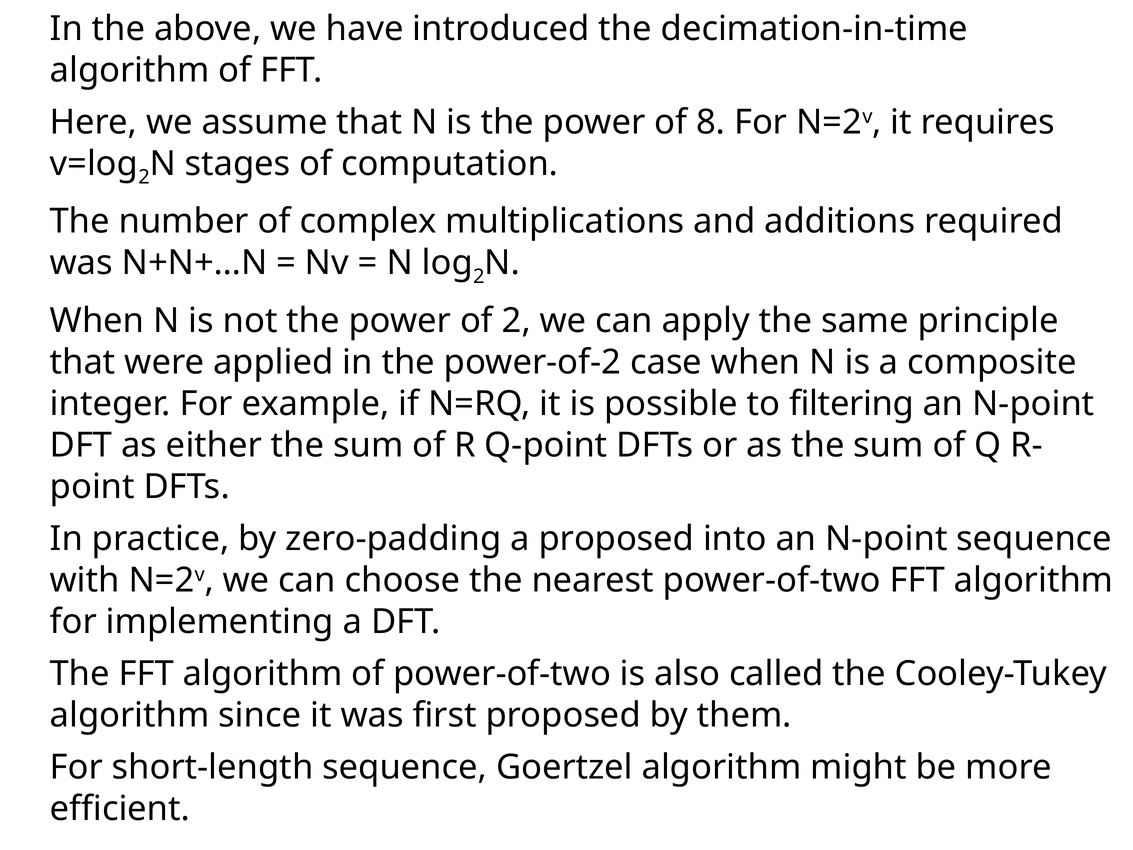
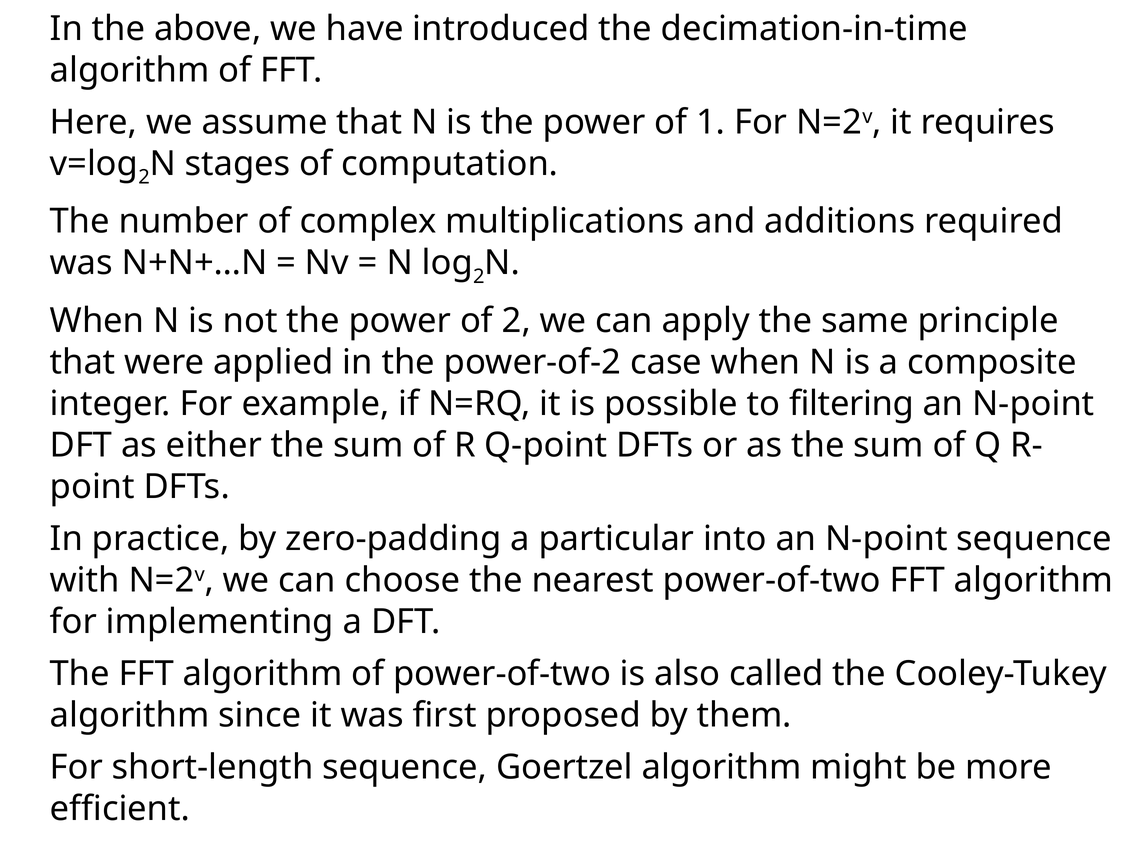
8: 8 -> 1 (711, 122)
a proposed: proposed -> particular (616, 539)
